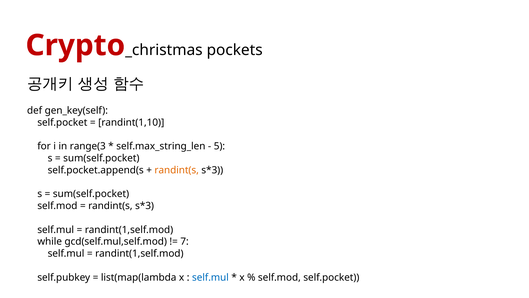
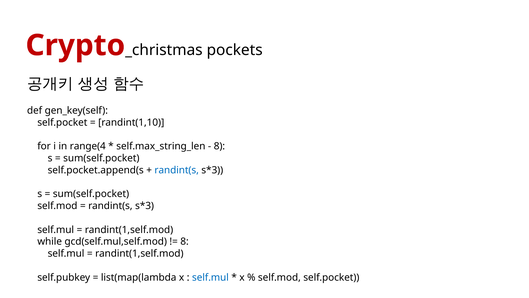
range(3: range(3 -> range(4 (88, 146)
5: 5 -> 8 (219, 146)
randint(s colour: orange -> blue (177, 170)
7: 7 -> 8 (185, 241)
